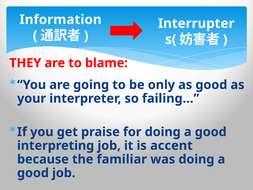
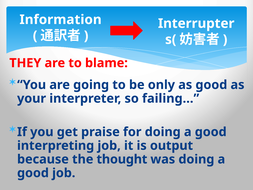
accent: accent -> output (172, 145)
familiar: familiar -> thought (122, 159)
